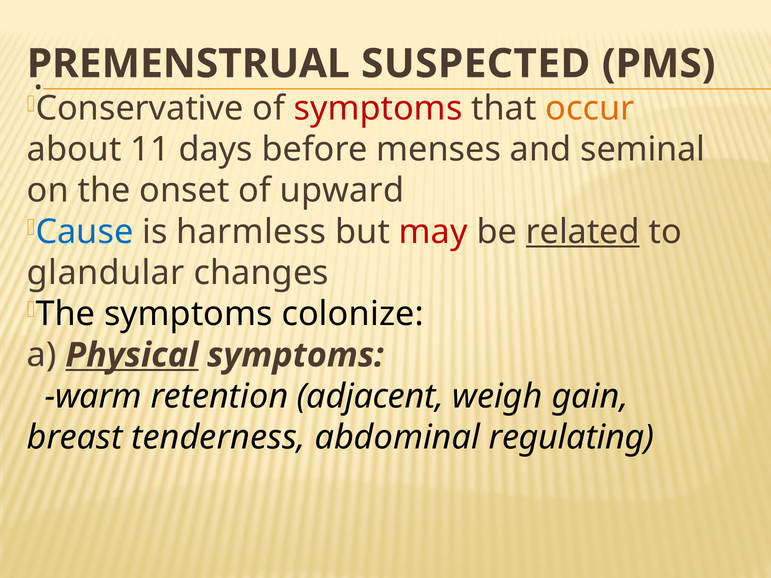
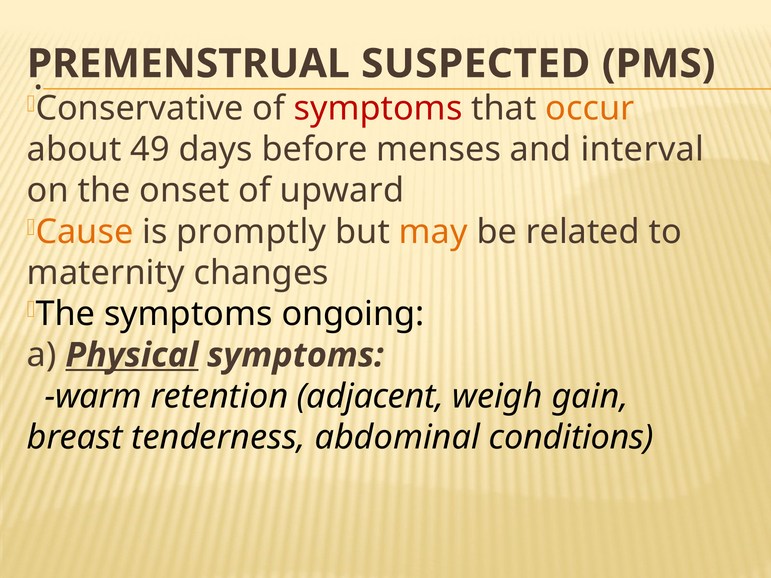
11: 11 -> 49 (150, 150)
seminal: seminal -> interval (642, 150)
Cause colour: blue -> orange (84, 232)
harmless: harmless -> promptly (251, 232)
may colour: red -> orange (433, 232)
related underline: present -> none (583, 232)
glandular: glandular -> maternity (106, 273)
colonize: colonize -> ongoing (353, 314)
regulating: regulating -> conditions (571, 438)
